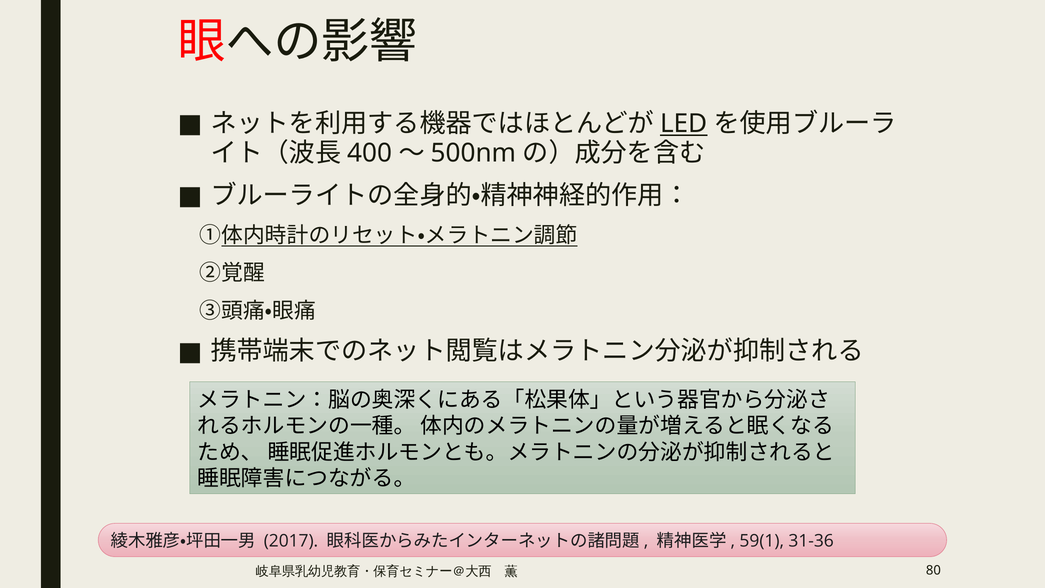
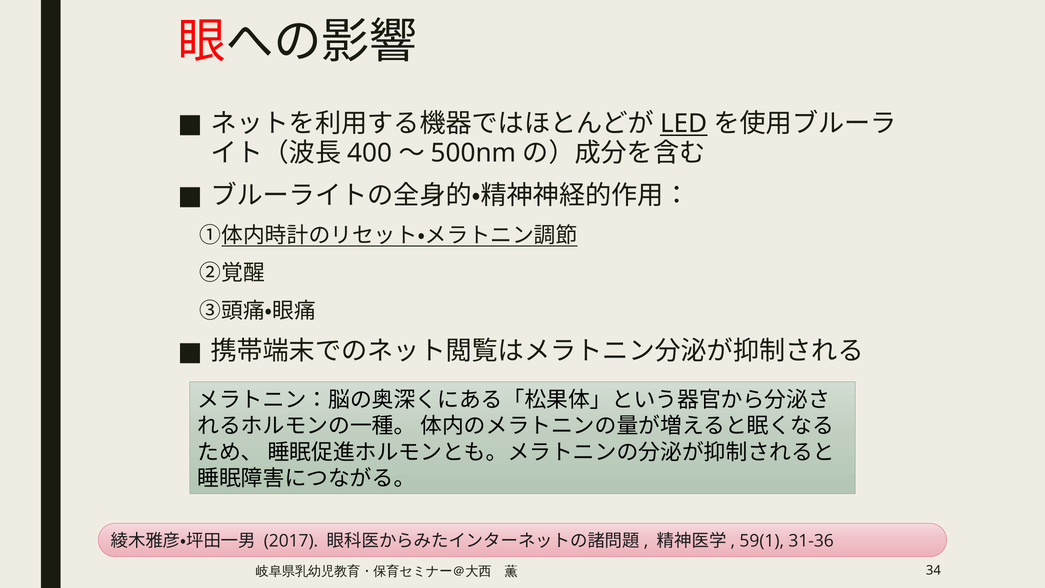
80: 80 -> 34 (933, 570)
